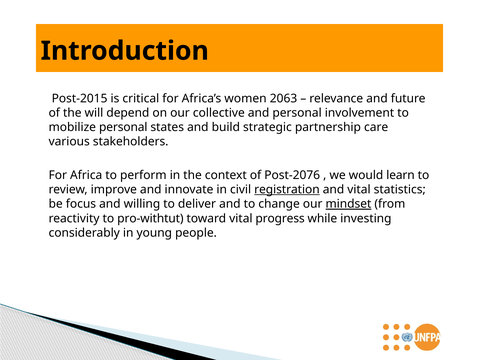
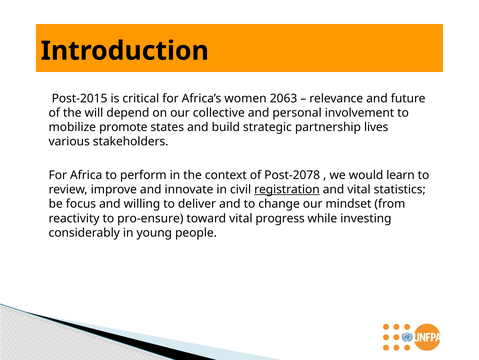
mobilize personal: personal -> promote (123, 127)
care: care -> lives (376, 127)
Post-2076: Post-2076 -> Post-2078 (292, 175)
mindset underline: present -> none (348, 204)
pro-withtut: pro-withtut -> pro-ensure (150, 218)
